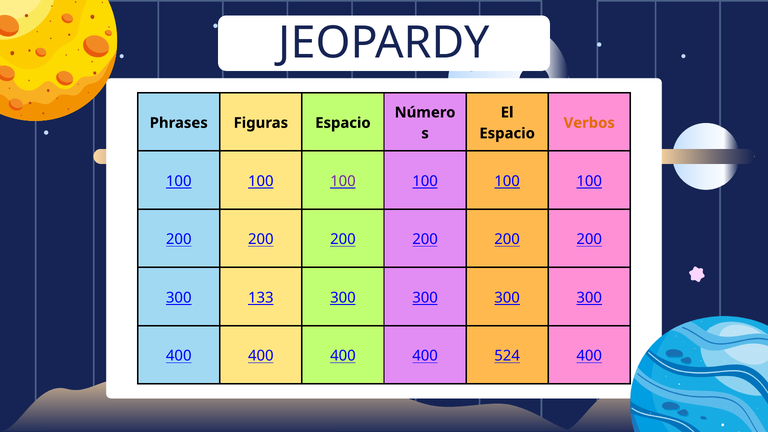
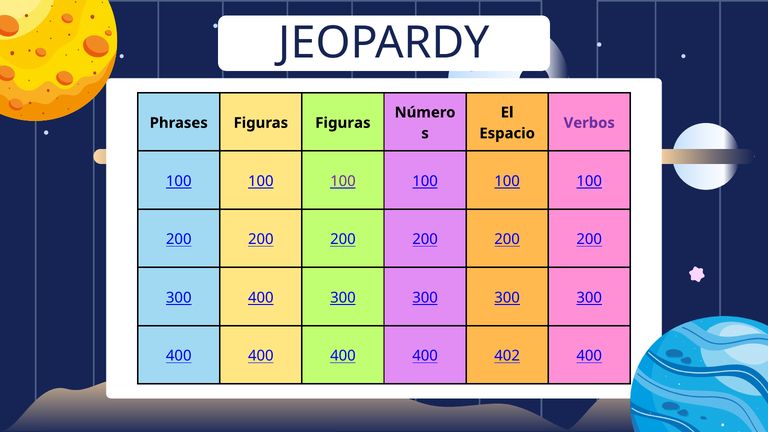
Figuras Espacio: Espacio -> Figuras (343, 123)
Verbos colour: orange -> purple (589, 123)
133: 133 -> 400 (261, 298)
524: 524 -> 402 (507, 356)
